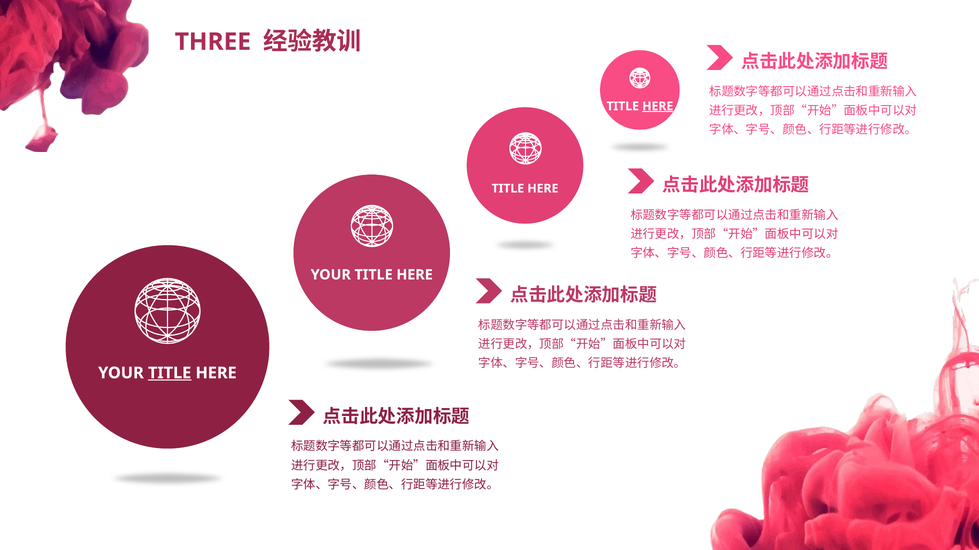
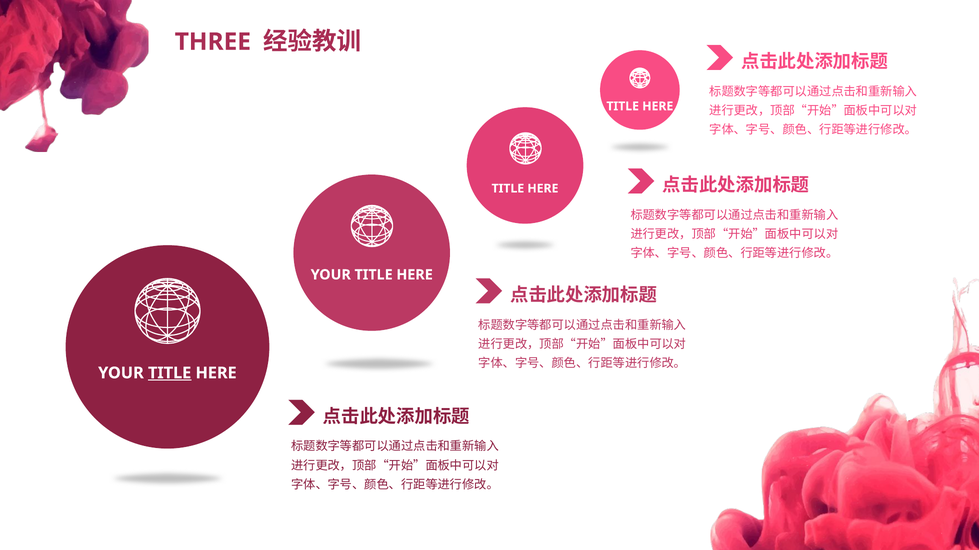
HERE underline: present -> none (658, 106)
